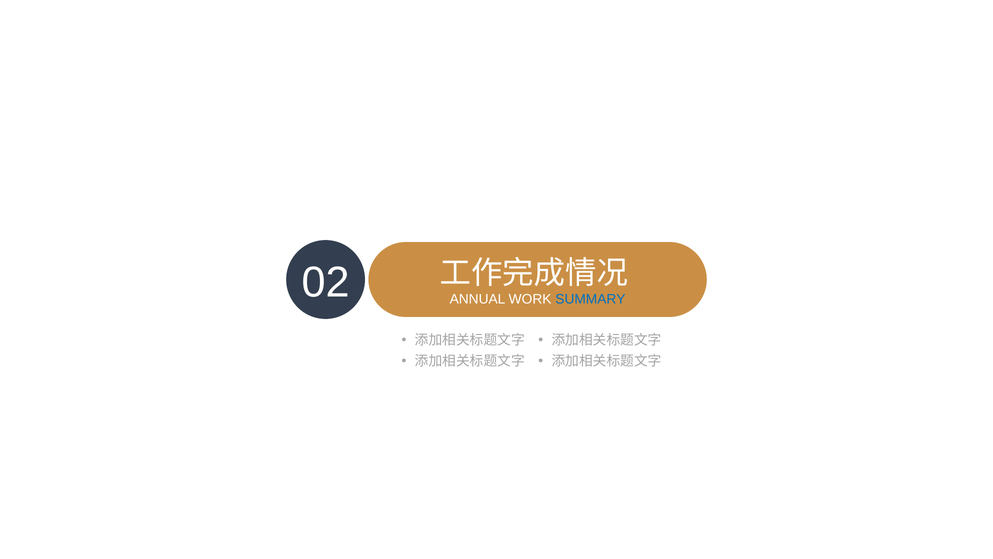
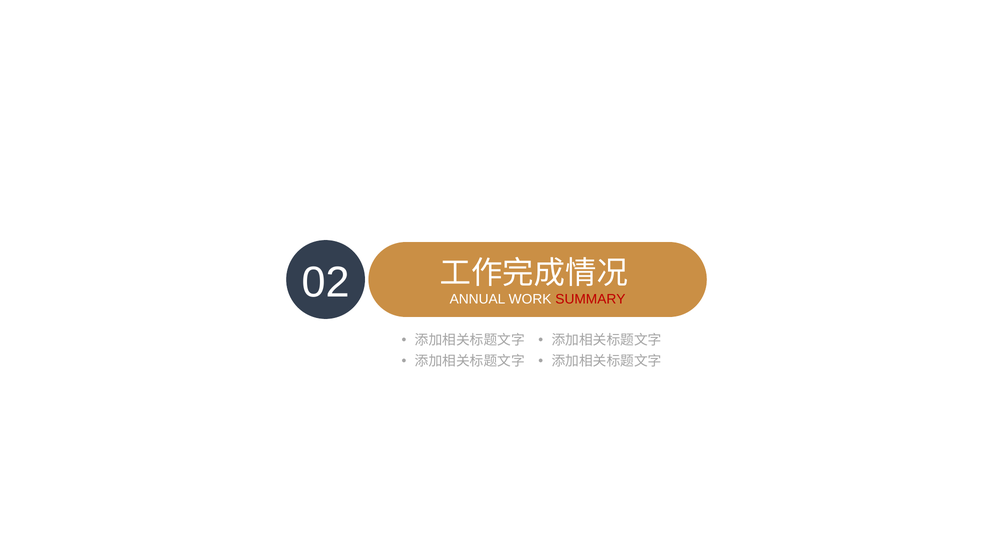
SUMMARY colour: blue -> red (590, 299)
